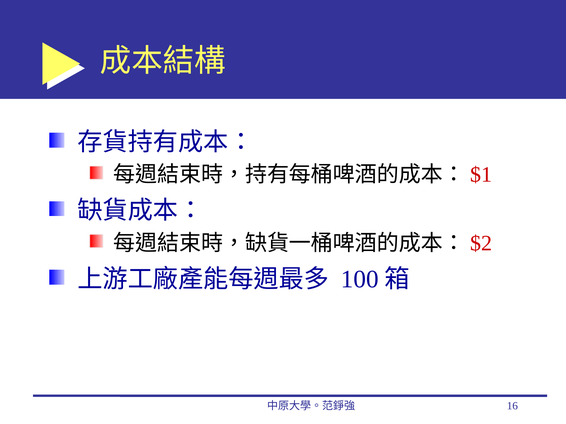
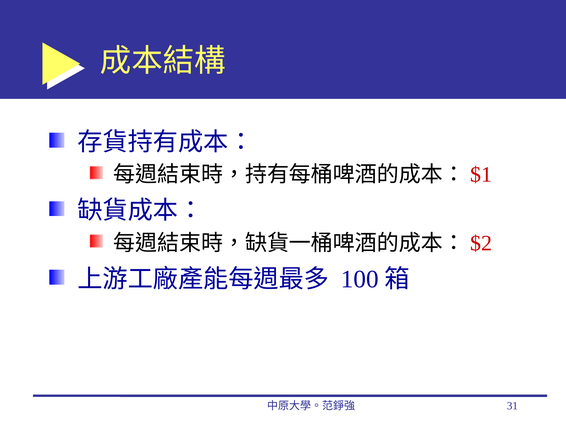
16: 16 -> 31 (512, 406)
